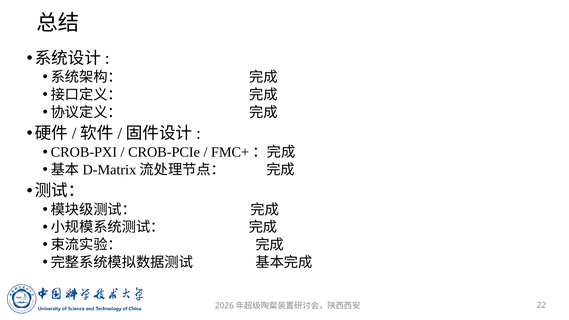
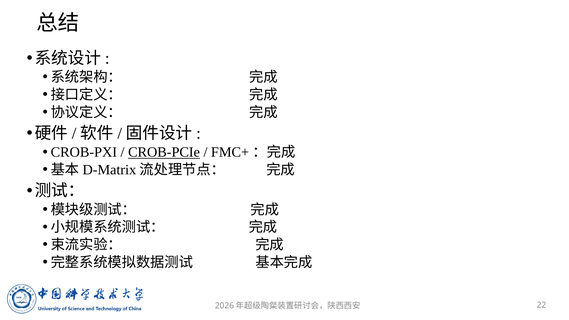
CROB-PCIe underline: none -> present (164, 152)
